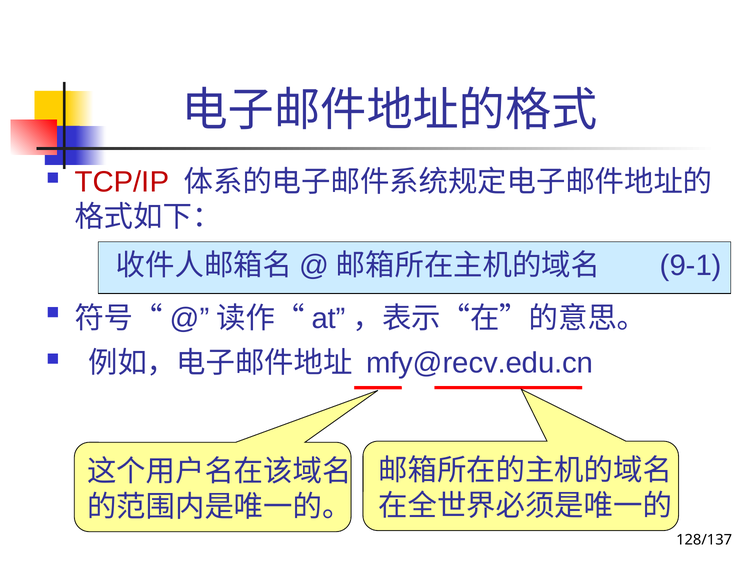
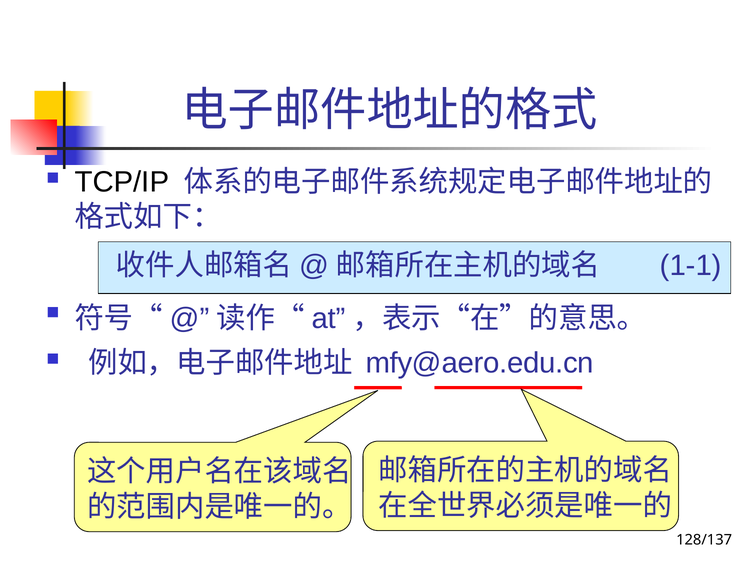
TCP/IP colour: red -> black (122, 182)
9-1: 9-1 -> 1-1 (691, 266)
mfy@recv.edu.cn: mfy@recv.edu.cn -> mfy@aero.edu.cn (480, 363)
